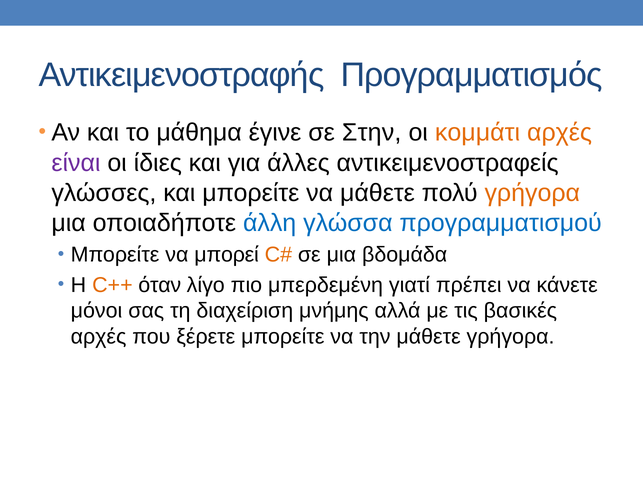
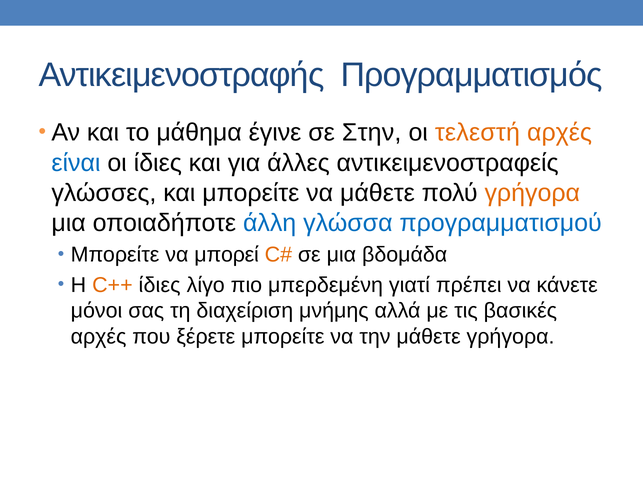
κομμάτι: κομμάτι -> τελεστή (477, 132)
είναι colour: purple -> blue (76, 163)
C++ όταν: όταν -> ίδιες (160, 284)
